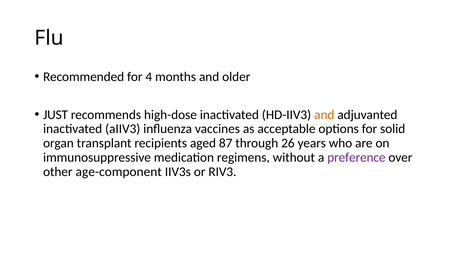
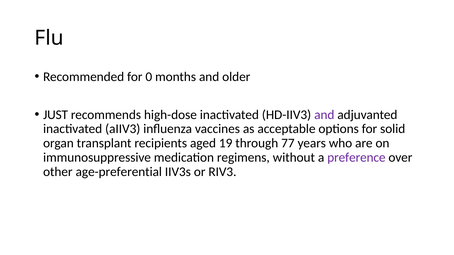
4: 4 -> 0 (149, 77)
and colour: orange -> purple (324, 115)
87: 87 -> 19 (226, 143)
26: 26 -> 77 (288, 143)
age-component: age-component -> age-preferential (119, 172)
